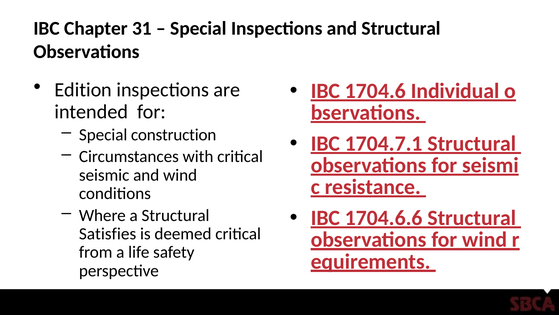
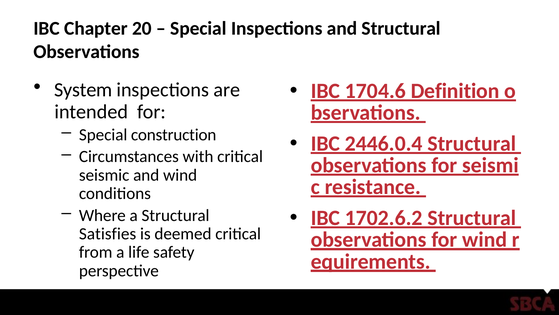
31: 31 -> 20 (142, 28)
Edition: Edition -> System (83, 90)
Individual: Individual -> Definition (455, 91)
1704.7.1: 1704.7.1 -> 2446.0.4 (384, 143)
1704.6.6: 1704.6.6 -> 1702.6.2 (384, 218)
